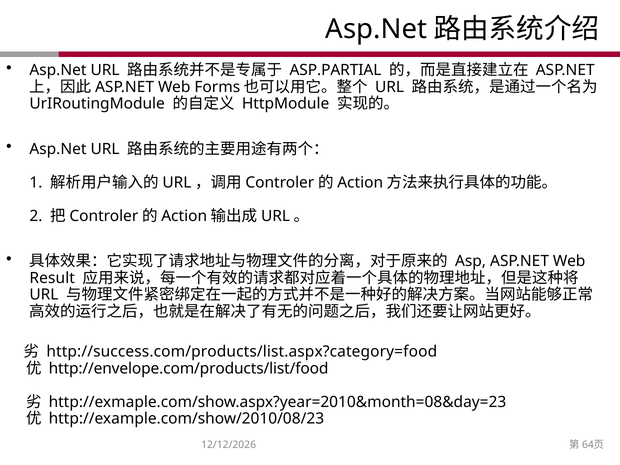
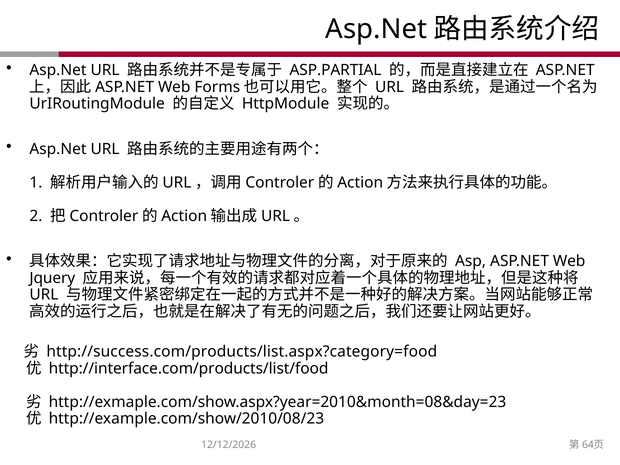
Result: Result -> Jquery (52, 278)
http://envelope.com/products/list/food: http://envelope.com/products/list/food -> http://interface.com/products/list/food (189, 368)
